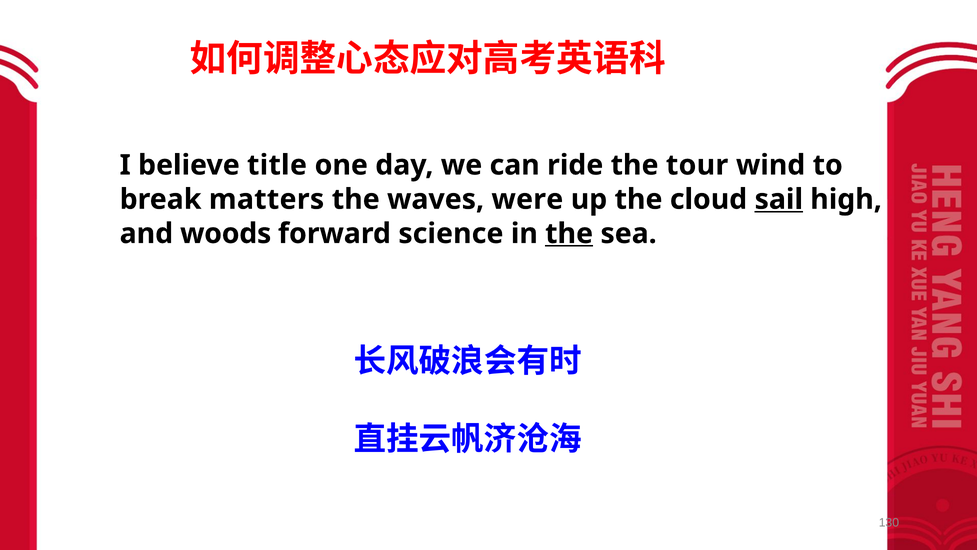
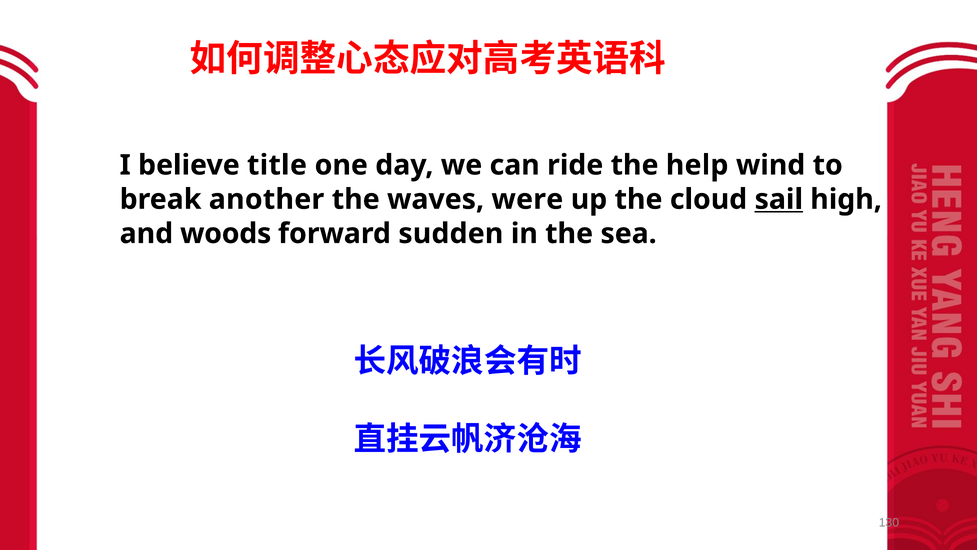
tour: tour -> help (697, 165)
matters: matters -> another (266, 199)
science: science -> sudden (451, 233)
the underline: present -> none (569, 233)
